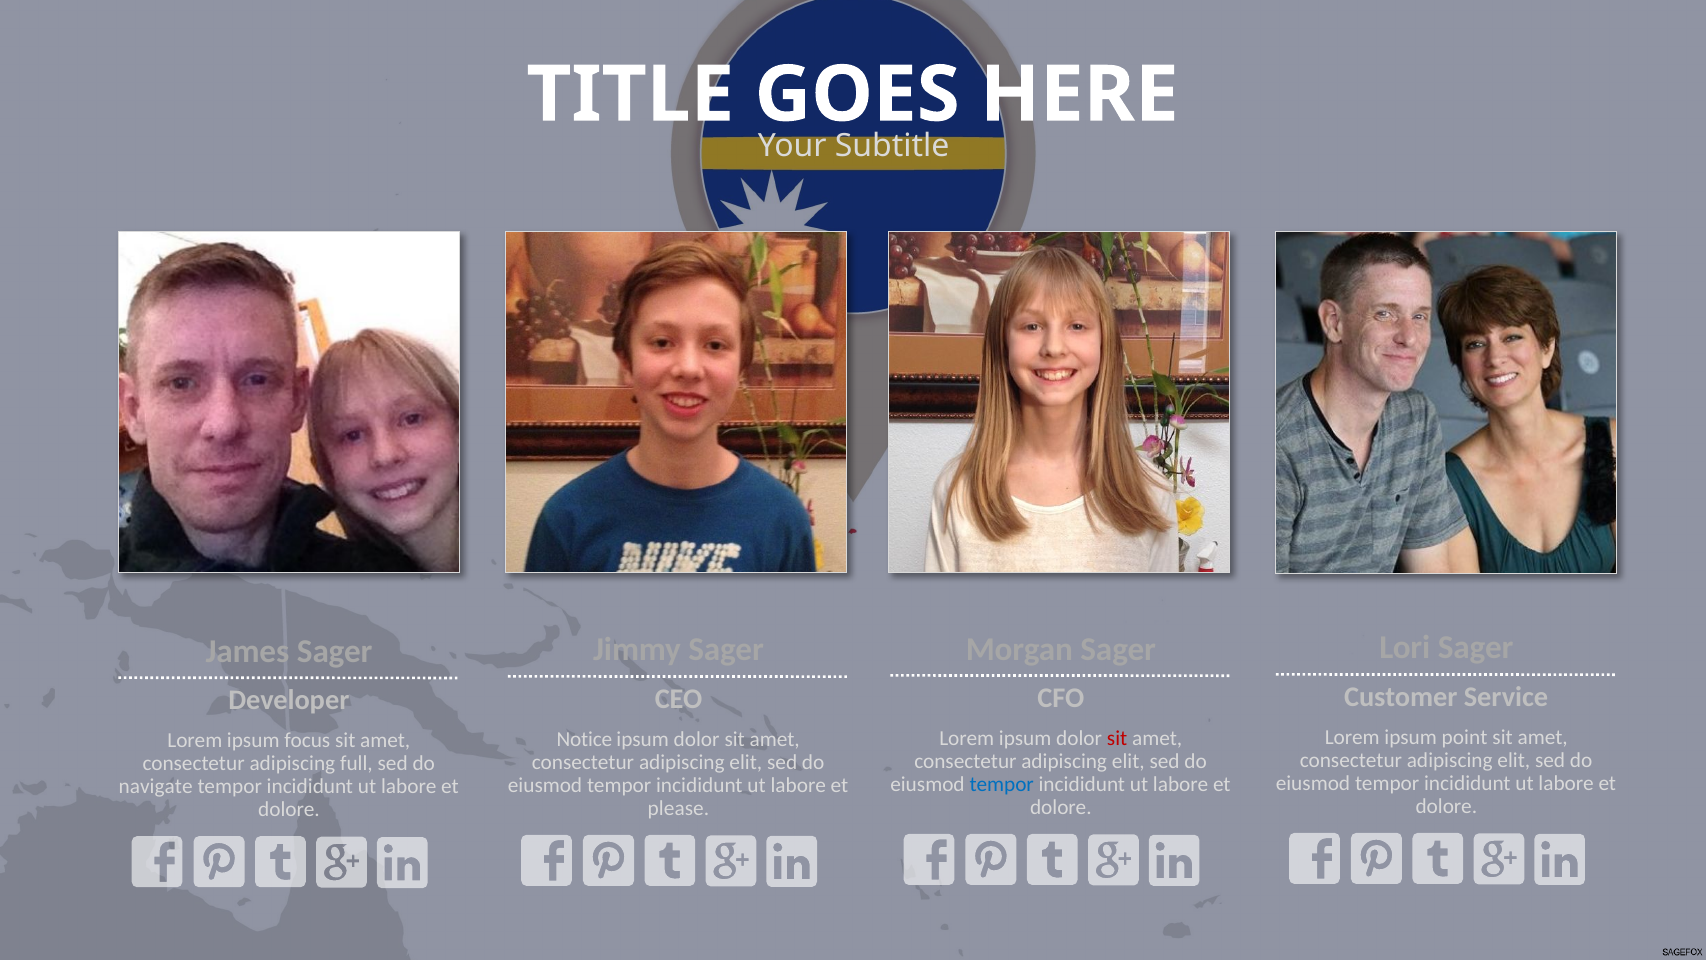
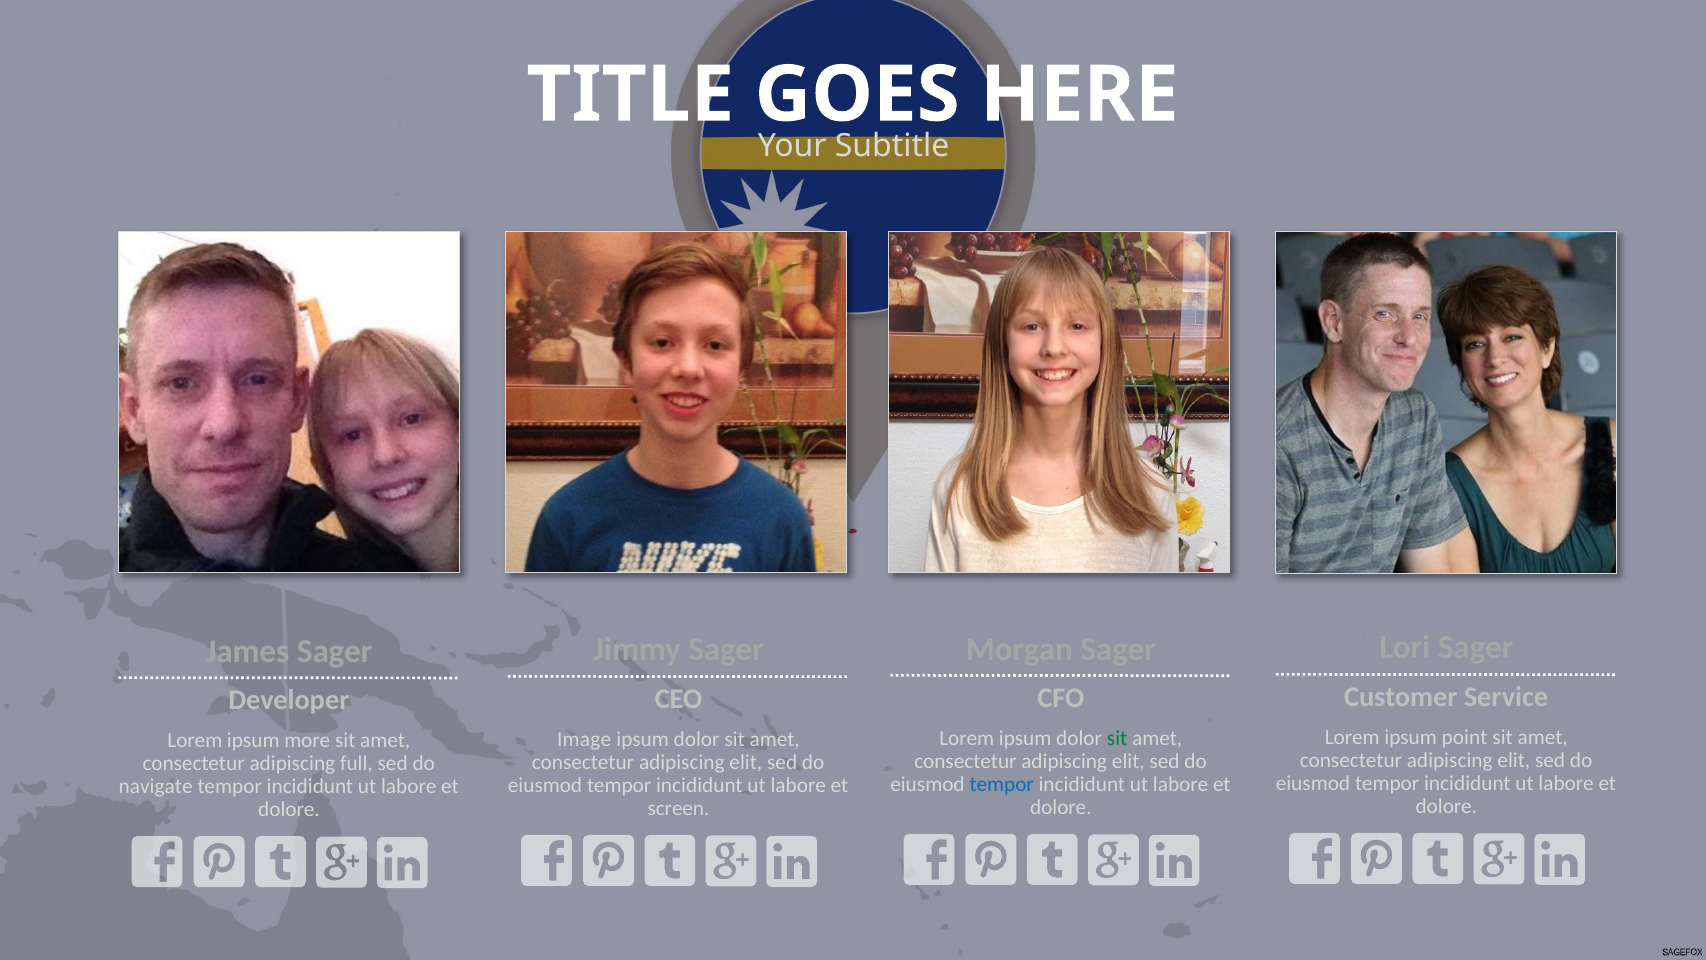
sit colour: red -> green (1117, 738)
Notice: Notice -> Image (584, 739)
focus: focus -> more (307, 740)
please: please -> screen (679, 808)
